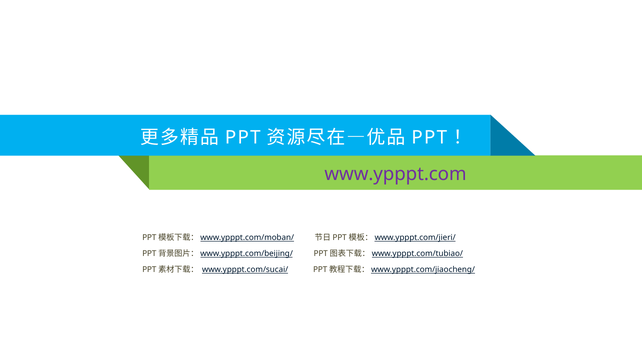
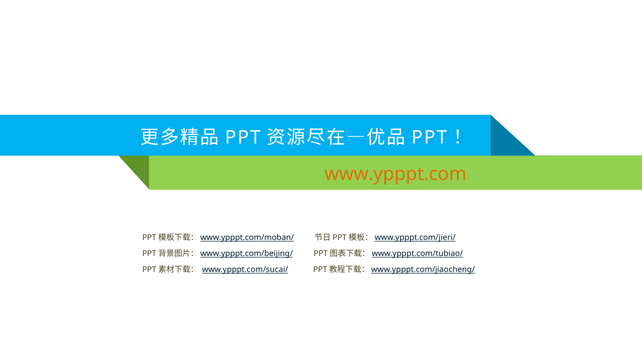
www.ypppt.com colour: purple -> orange (395, 174)
